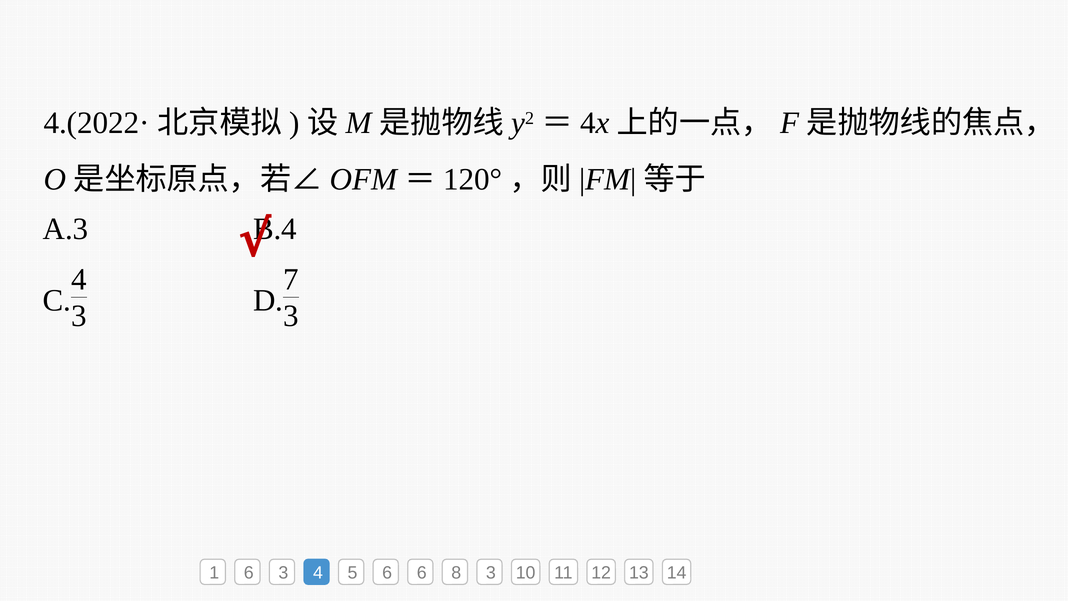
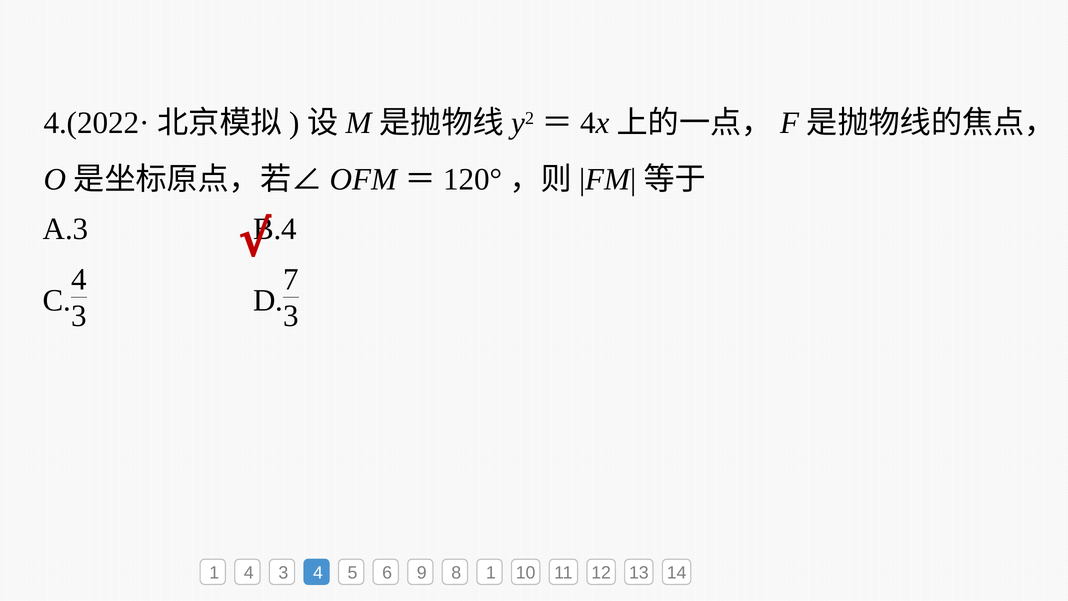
1 6: 6 -> 4 (249, 573)
6 6: 6 -> 9 (422, 573)
8 3: 3 -> 1 (491, 573)
